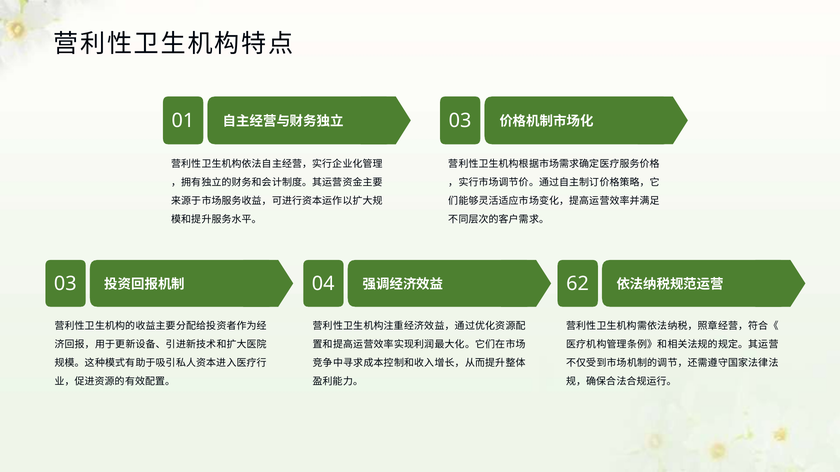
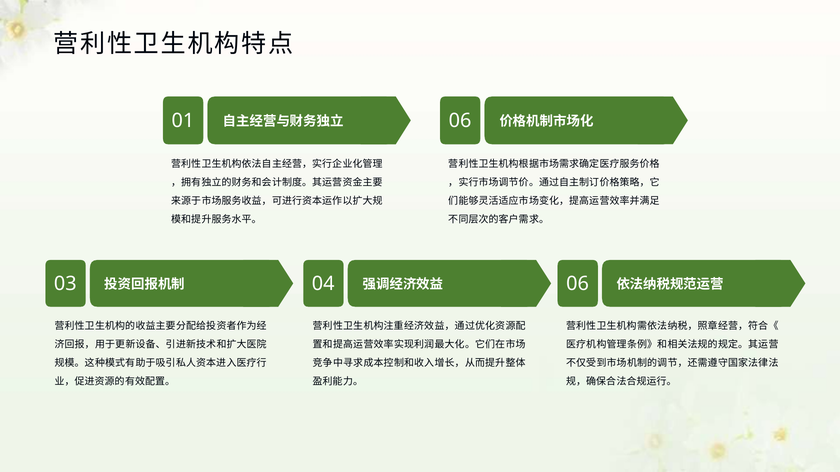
01 03: 03 -> 06 (460, 121)
04 62: 62 -> 06 (578, 284)
